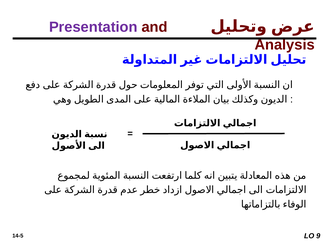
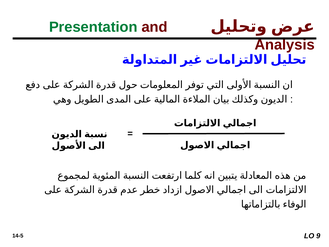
Presentation colour: purple -> green (93, 27)
